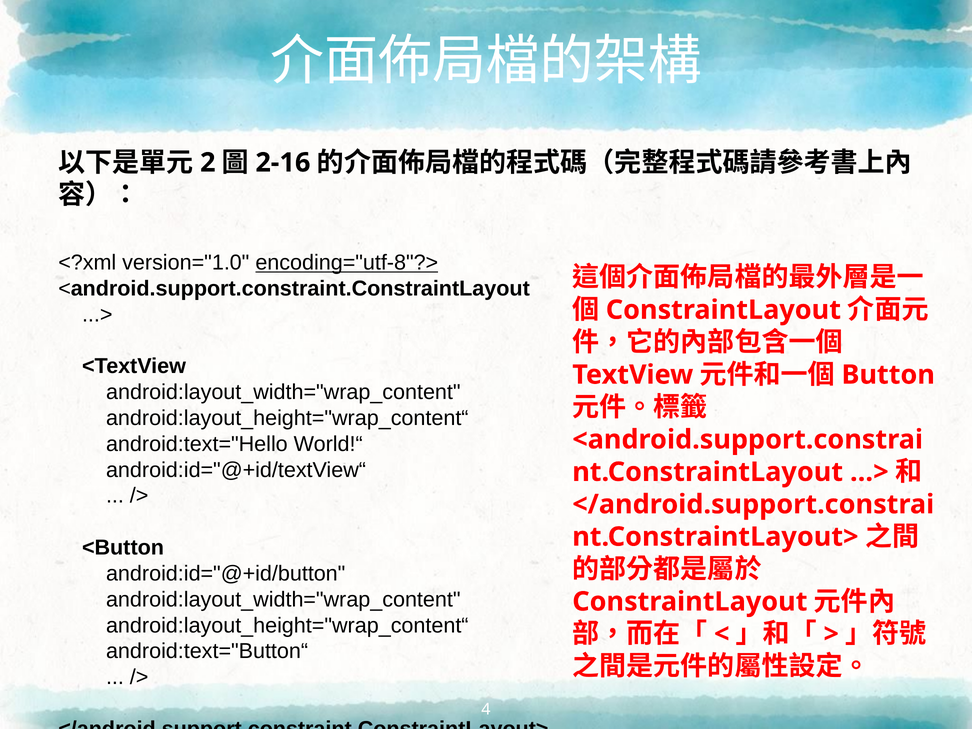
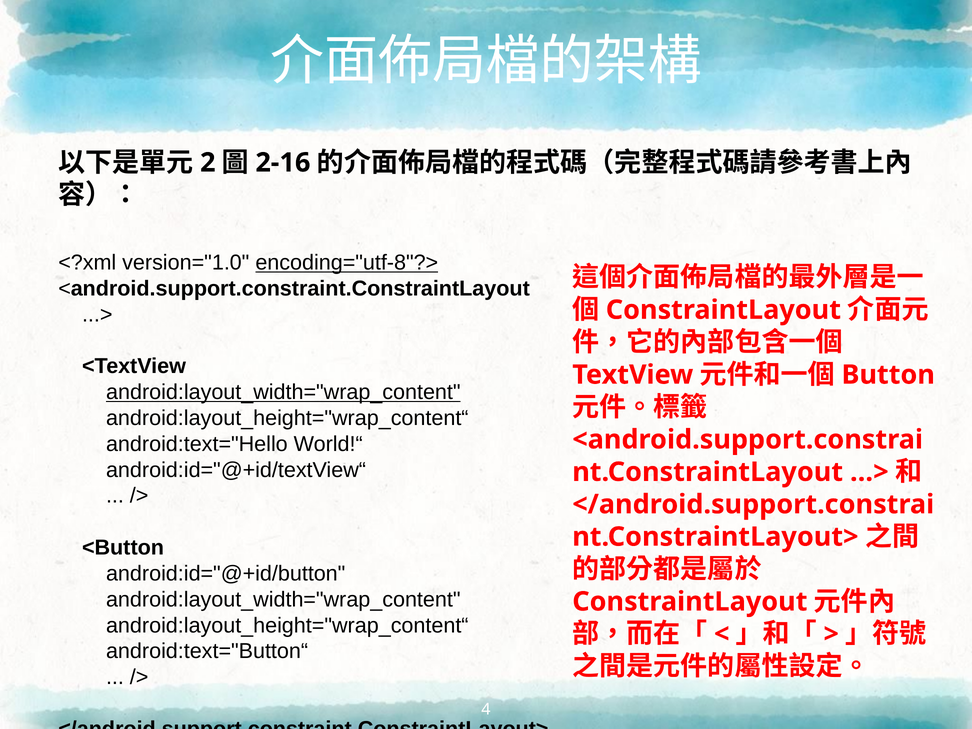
android:layout_width="wrap_content underline: none -> present (283, 392)
